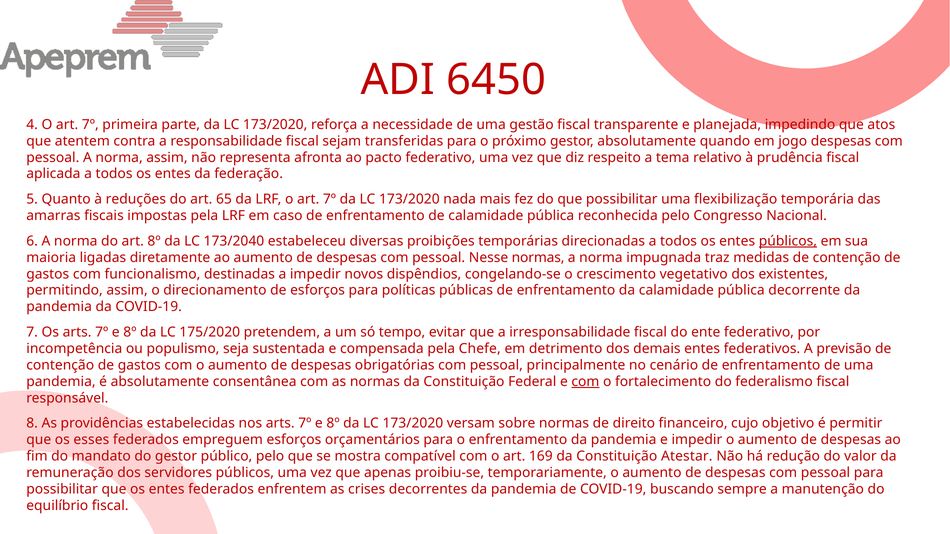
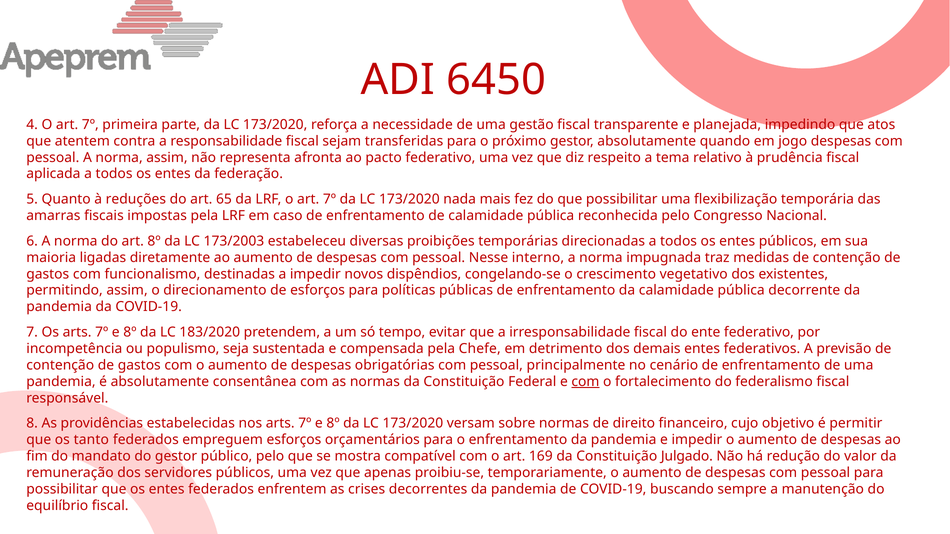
173/2040: 173/2040 -> 173/2003 (234, 241)
públicos underline: present -> none (788, 241)
Nesse normas: normas -> interno (538, 258)
175/2020: 175/2020 -> 183/2020 (210, 332)
esses: esses -> tanto (91, 440)
Atestar: Atestar -> Julgado (687, 457)
